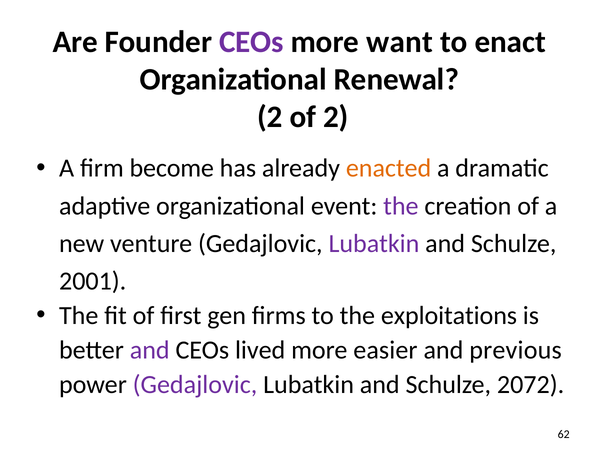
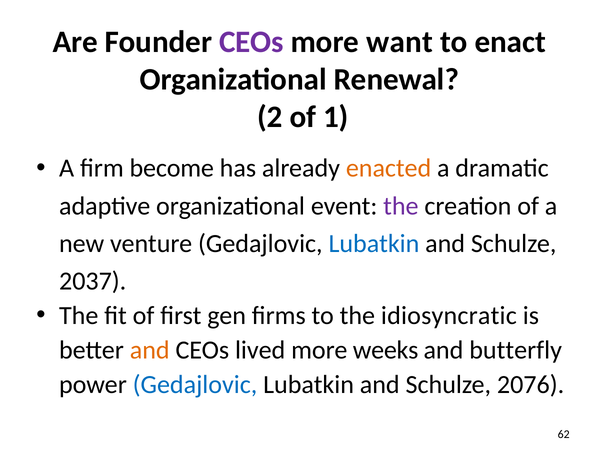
of 2: 2 -> 1 (336, 117)
Lubatkin colour: purple -> blue (374, 243)
2001: 2001 -> 2037 (93, 281)
exploitations: exploitations -> idiosyncratic (449, 315)
and colour: purple -> orange (150, 350)
easier: easier -> weeks (386, 350)
previous: previous -> butterfly (516, 350)
Gedajlovic colour: purple -> blue (195, 384)
2072: 2072 -> 2076 (531, 384)
